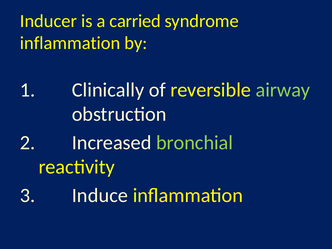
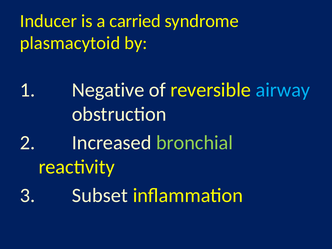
inflammation: inflammation -> plasmacytoid (70, 43)
Clinically: Clinically -> Negative (108, 90)
airway colour: light green -> light blue (283, 90)
Induce: Induce -> Subset (100, 195)
